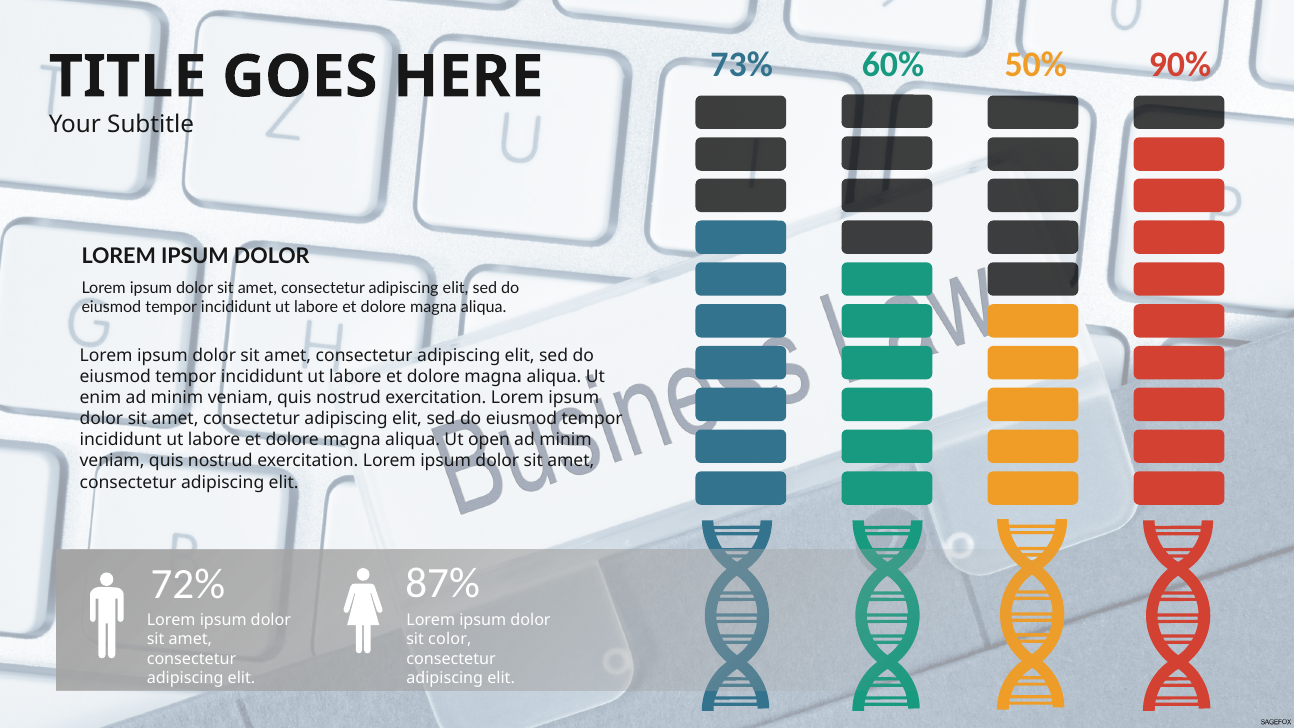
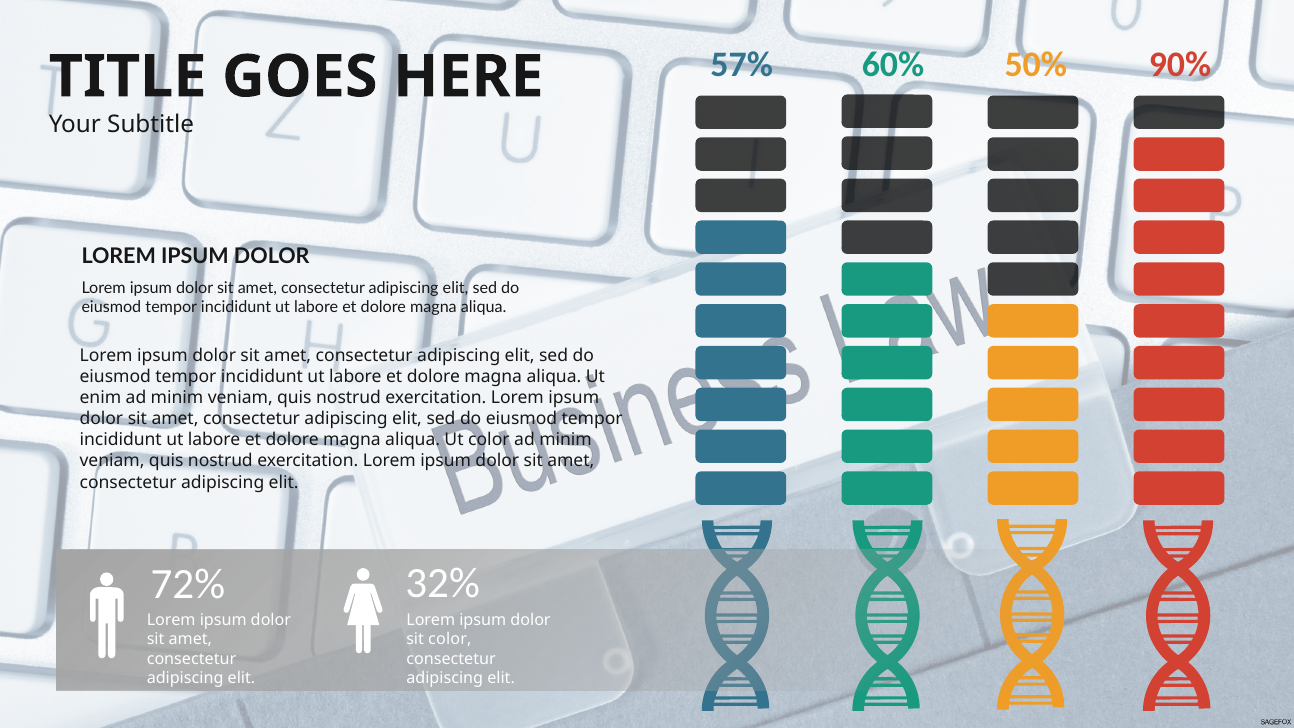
73%: 73% -> 57% (742, 65)
Ut open: open -> color (489, 440)
87%: 87% -> 32% (443, 583)
